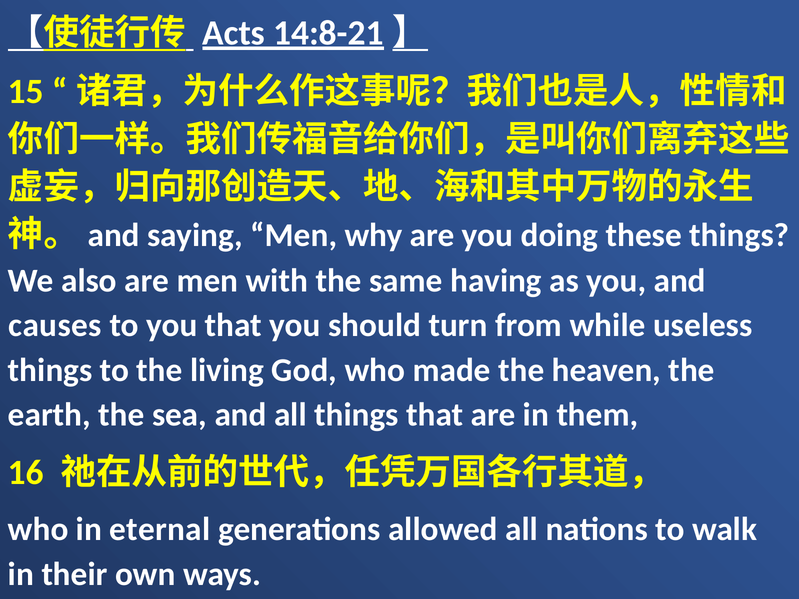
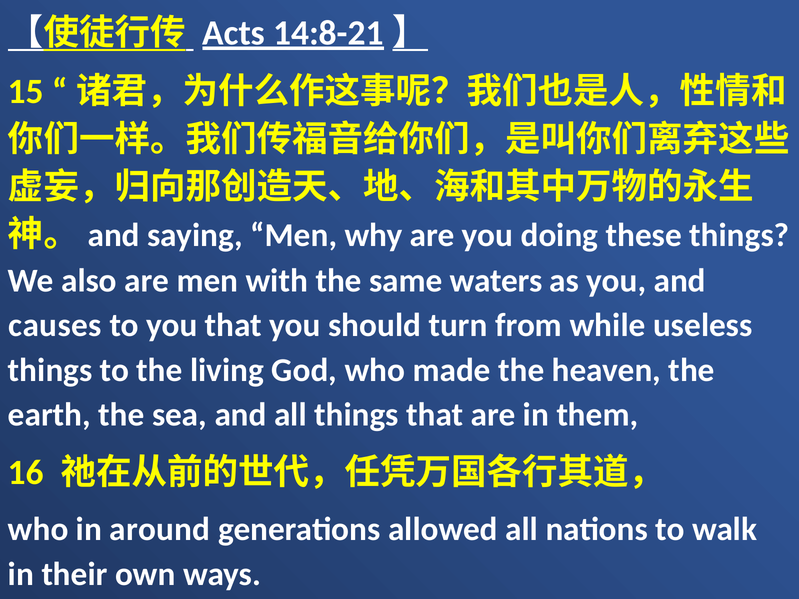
having: having -> waters (496, 281)
eternal: eternal -> around (160, 530)
